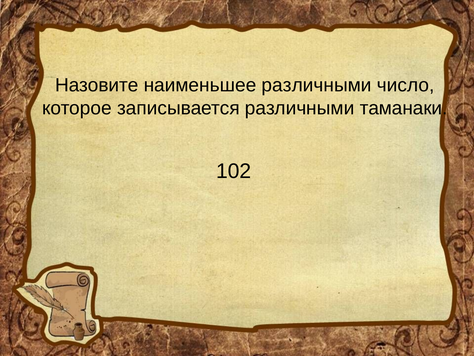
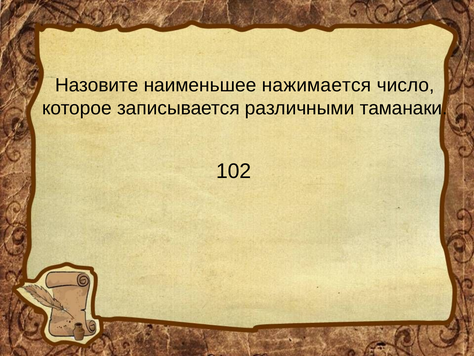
наименьшее различными: различными -> нажимается (317, 85)
